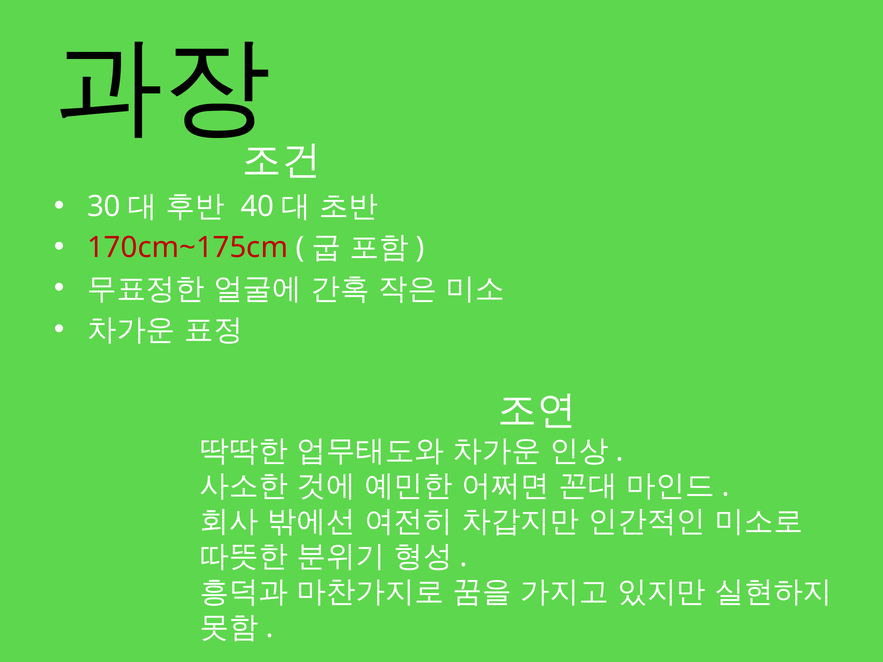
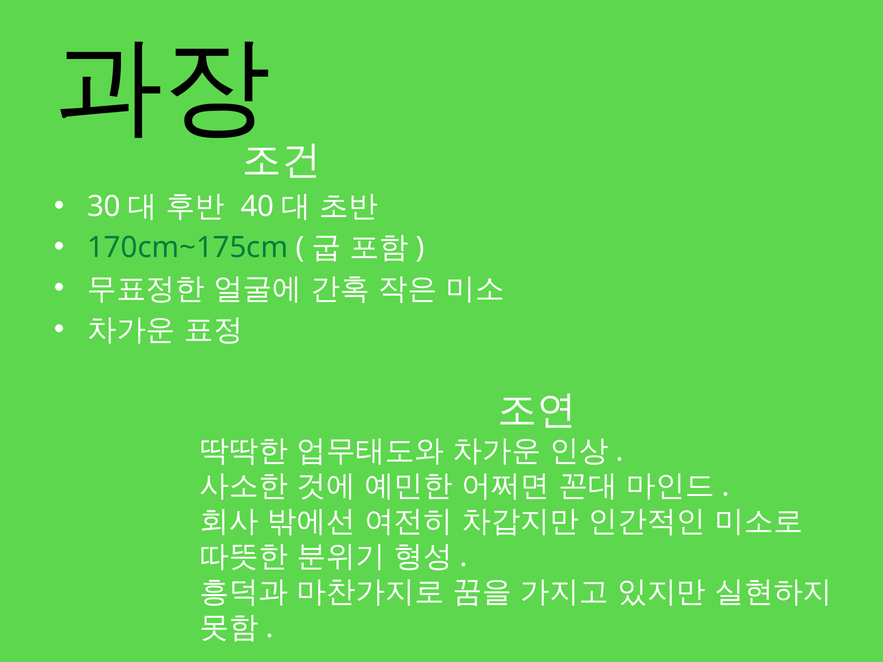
170cm~175cm colour: red -> green (188, 248)
